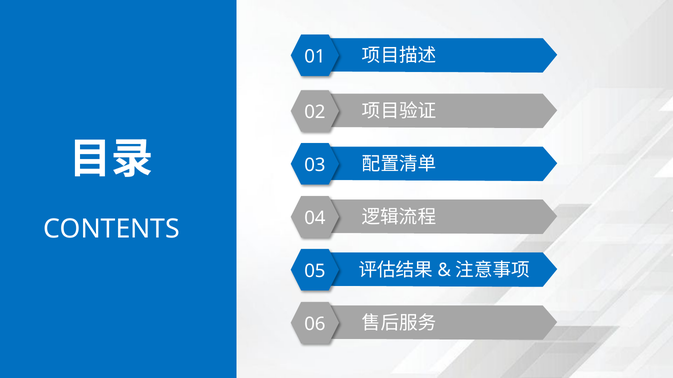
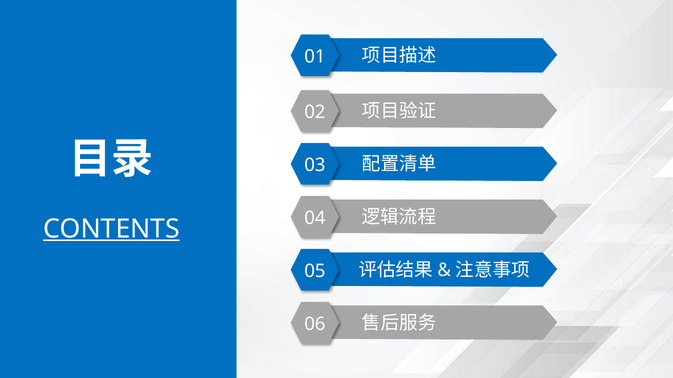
CONTENTS underline: none -> present (111, 229)
